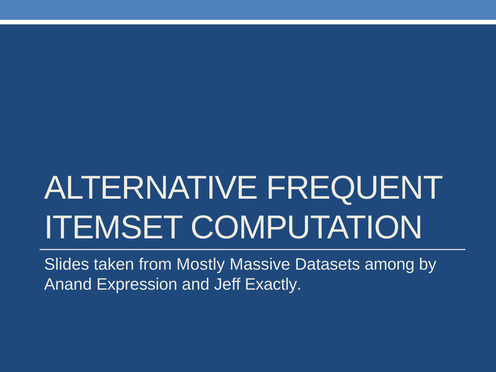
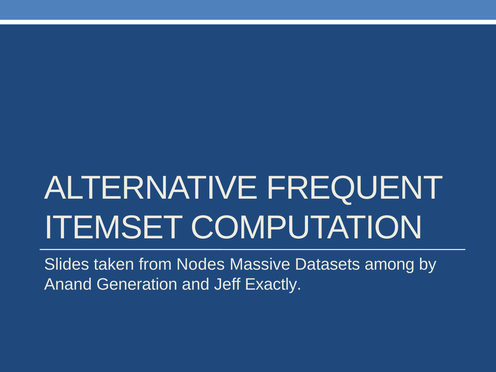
Mostly: Mostly -> Nodes (201, 265)
Expression: Expression -> Generation (137, 284)
